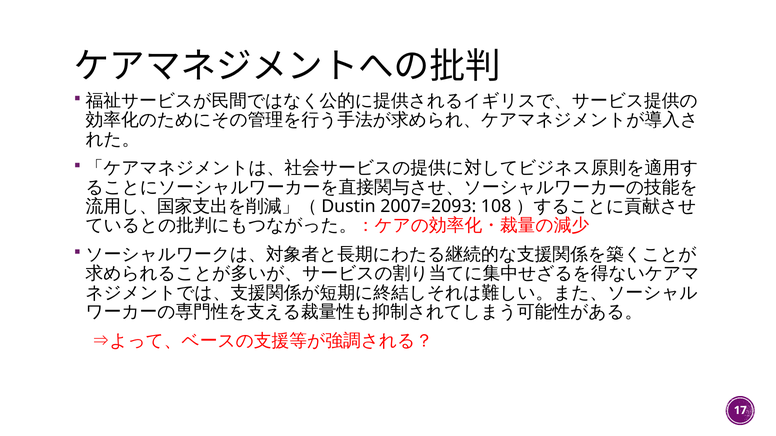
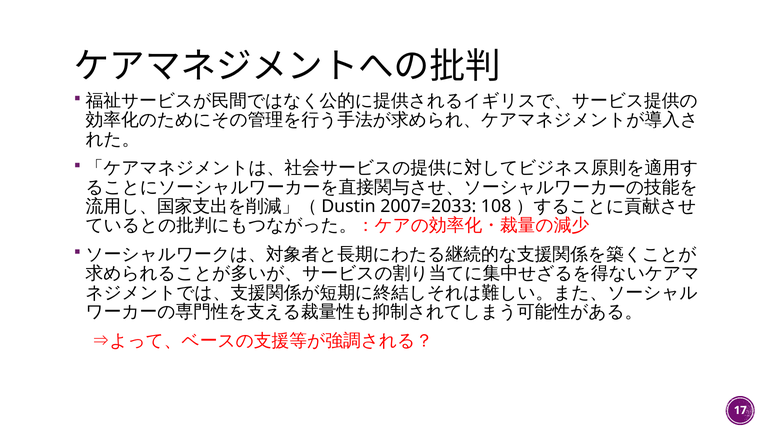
2007=2093: 2007=2093 -> 2007=2033 (428, 207)
